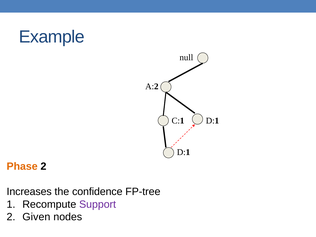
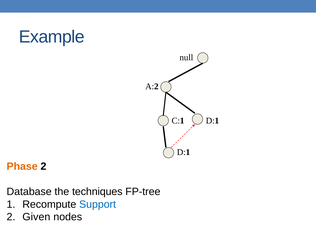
Increases: Increases -> Database (29, 192)
confidence: confidence -> techniques (97, 192)
Support colour: purple -> blue (98, 204)
